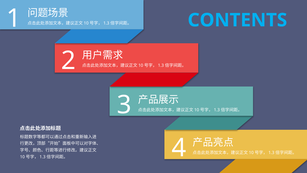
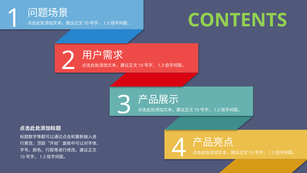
CONTENTS colour: light blue -> light green (237, 20)
